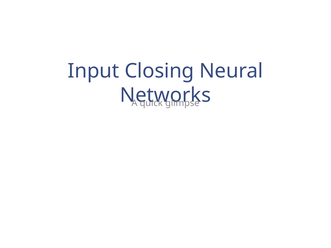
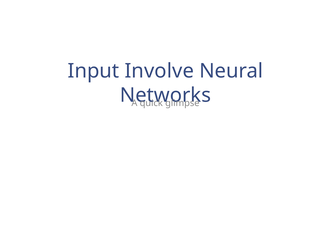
Closing: Closing -> Involve (159, 71)
